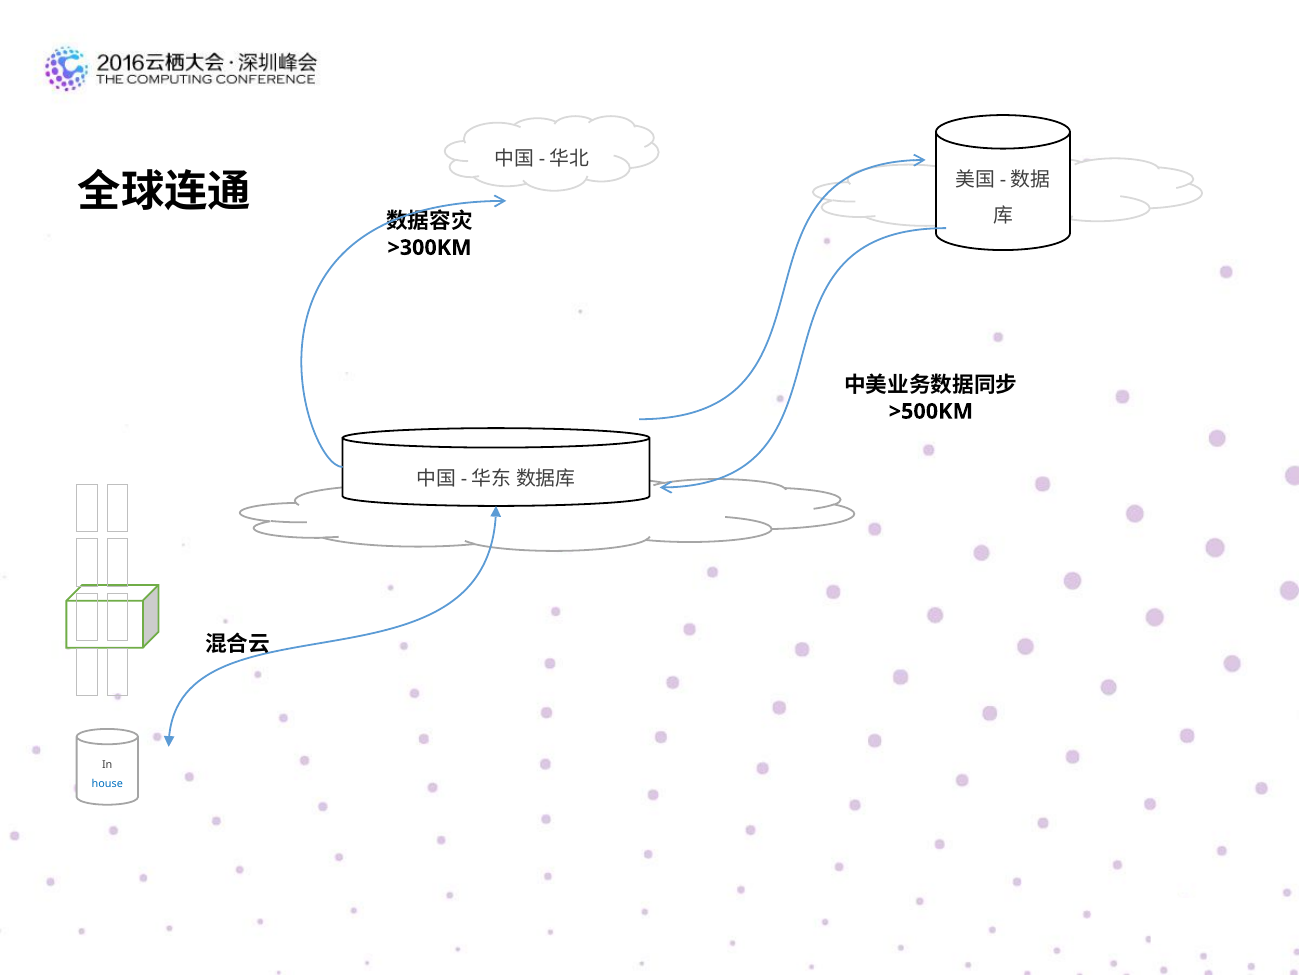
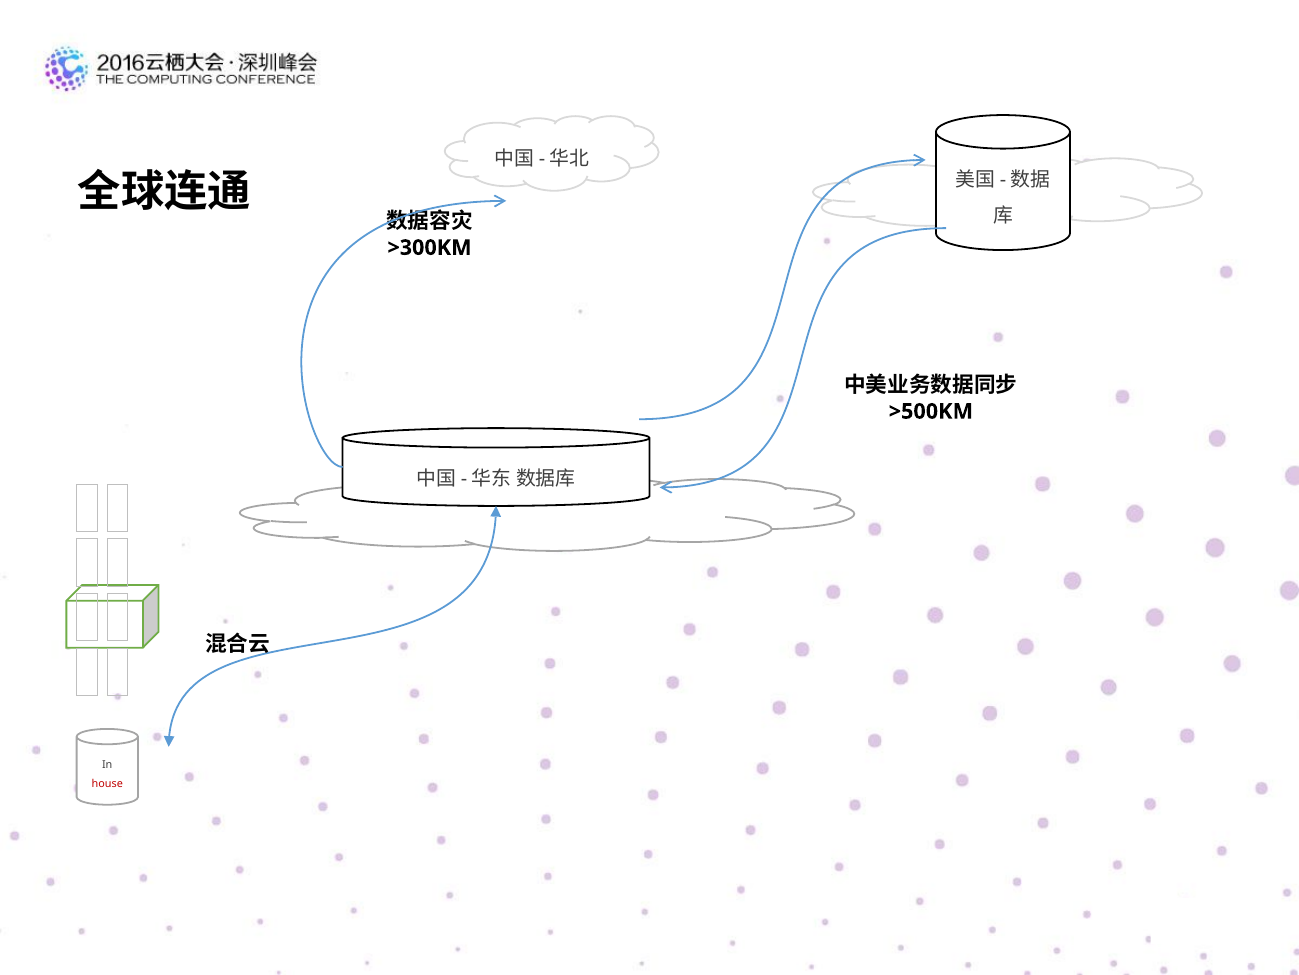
house colour: blue -> red (107, 784)
